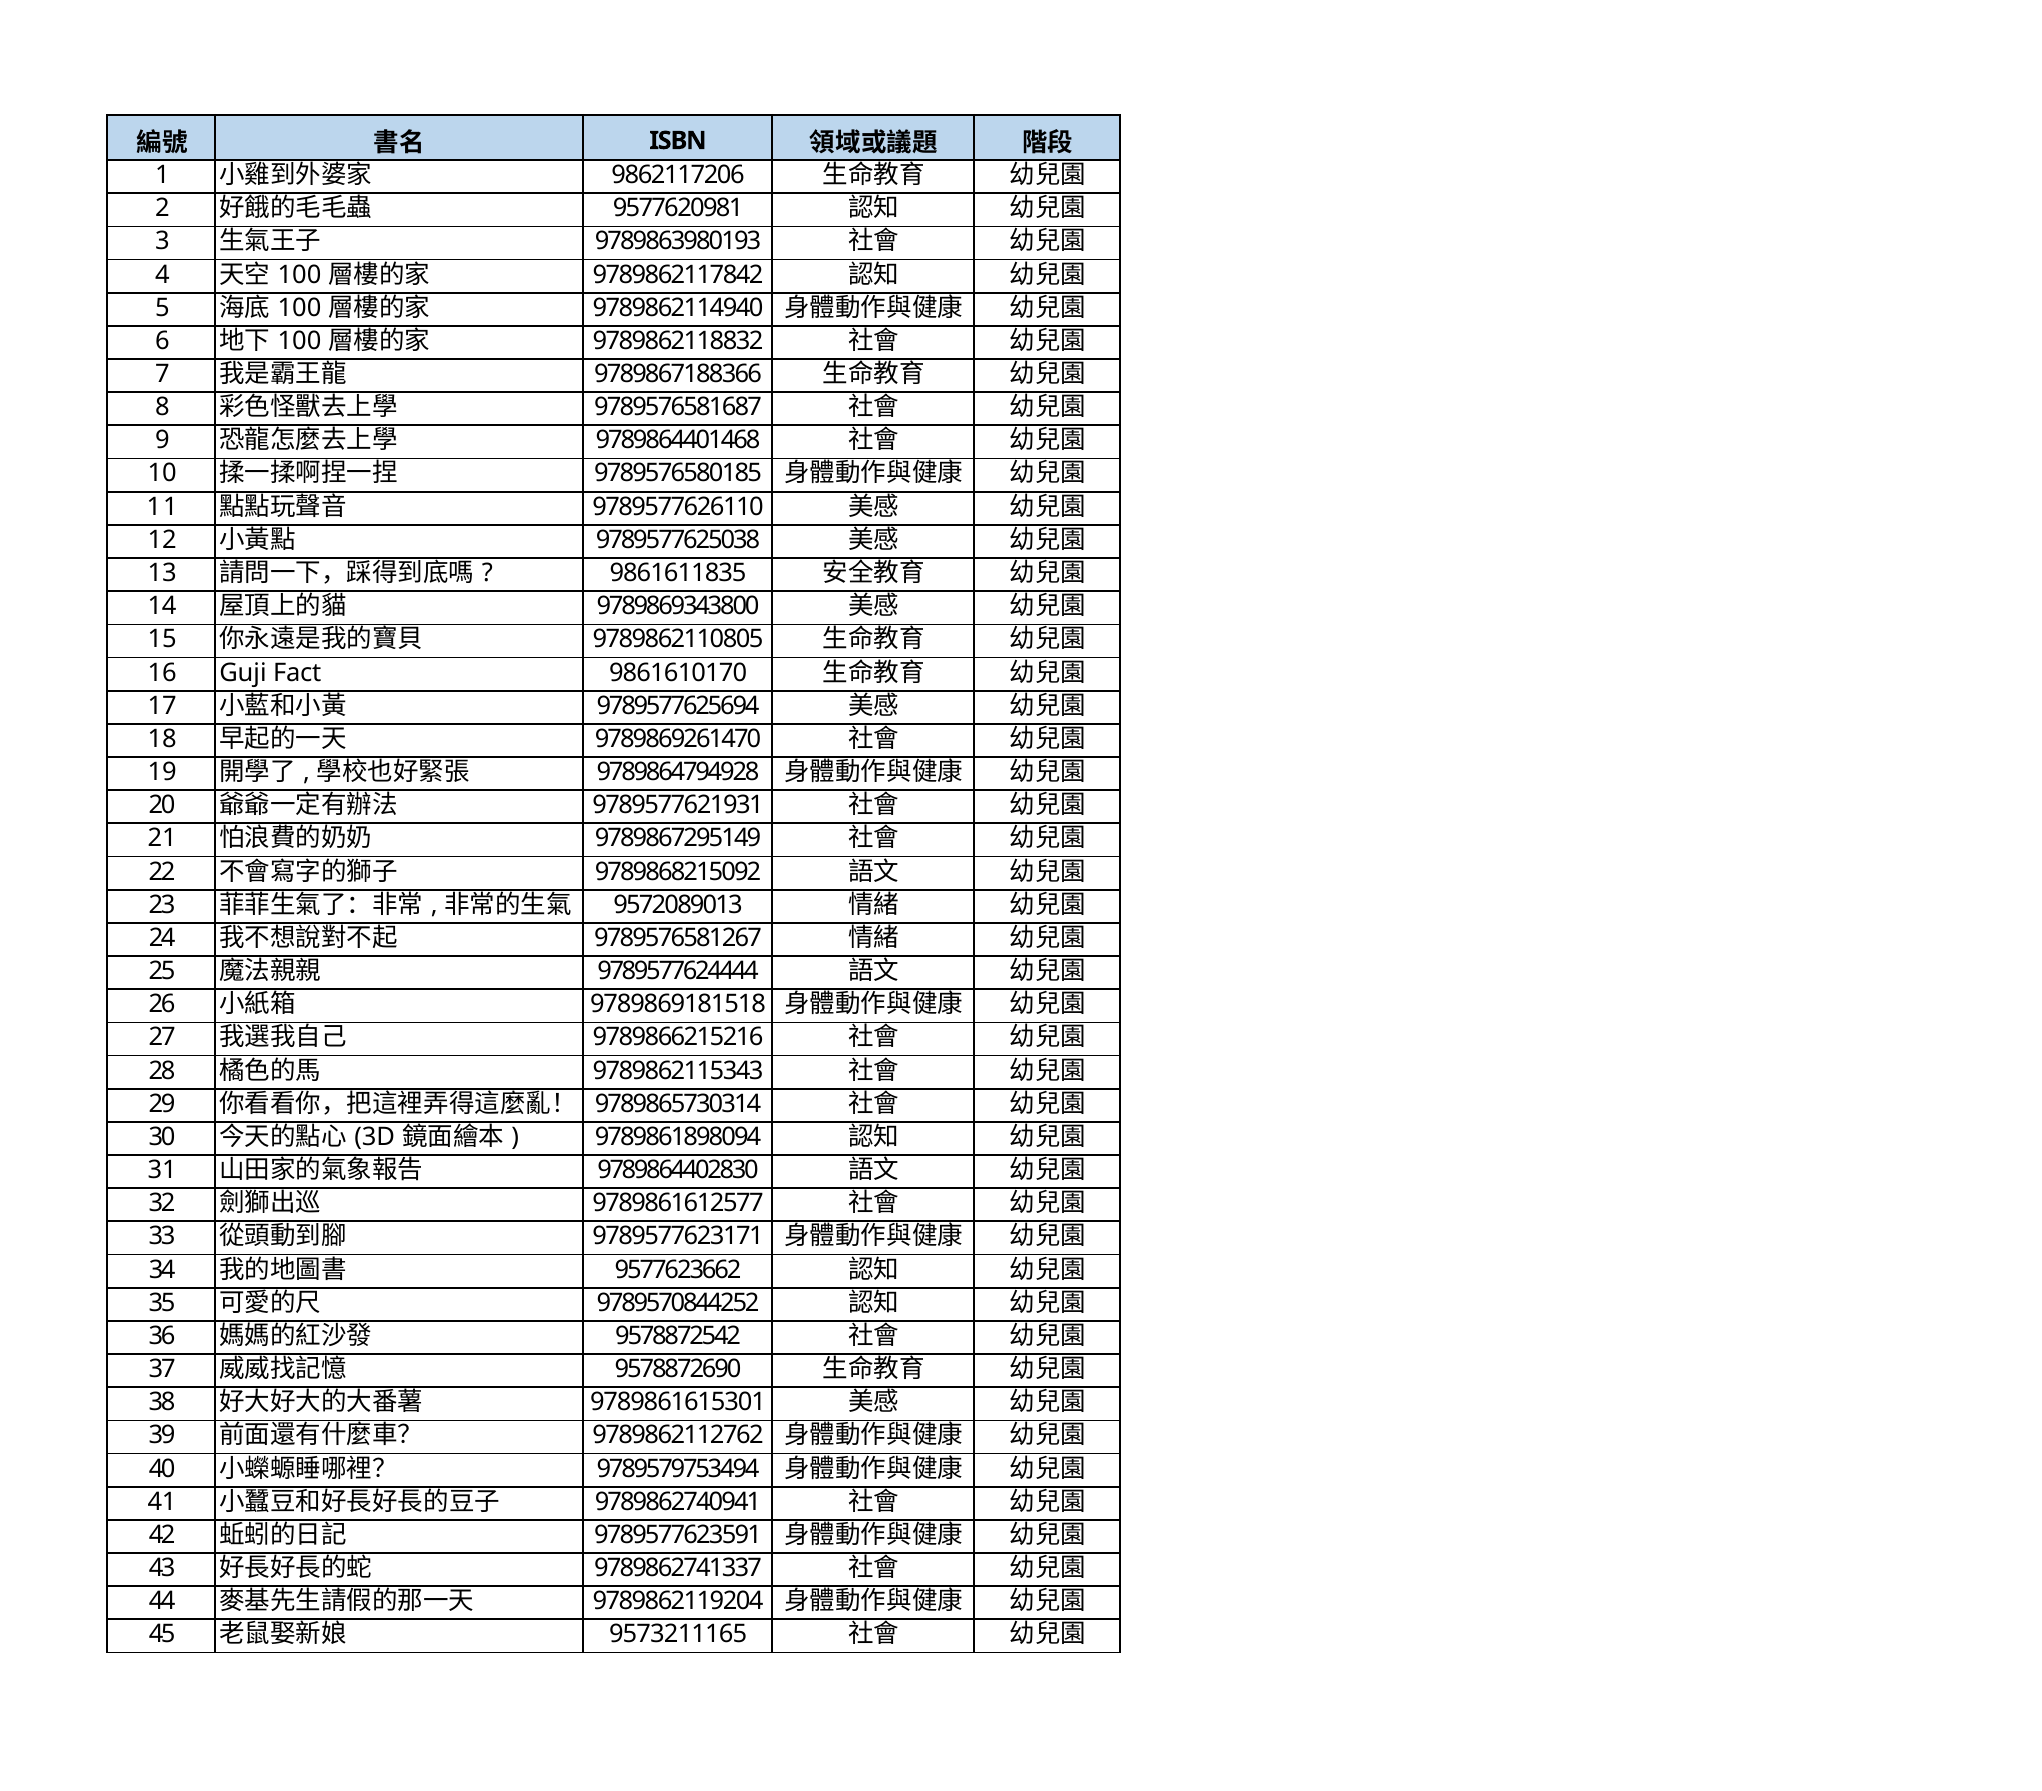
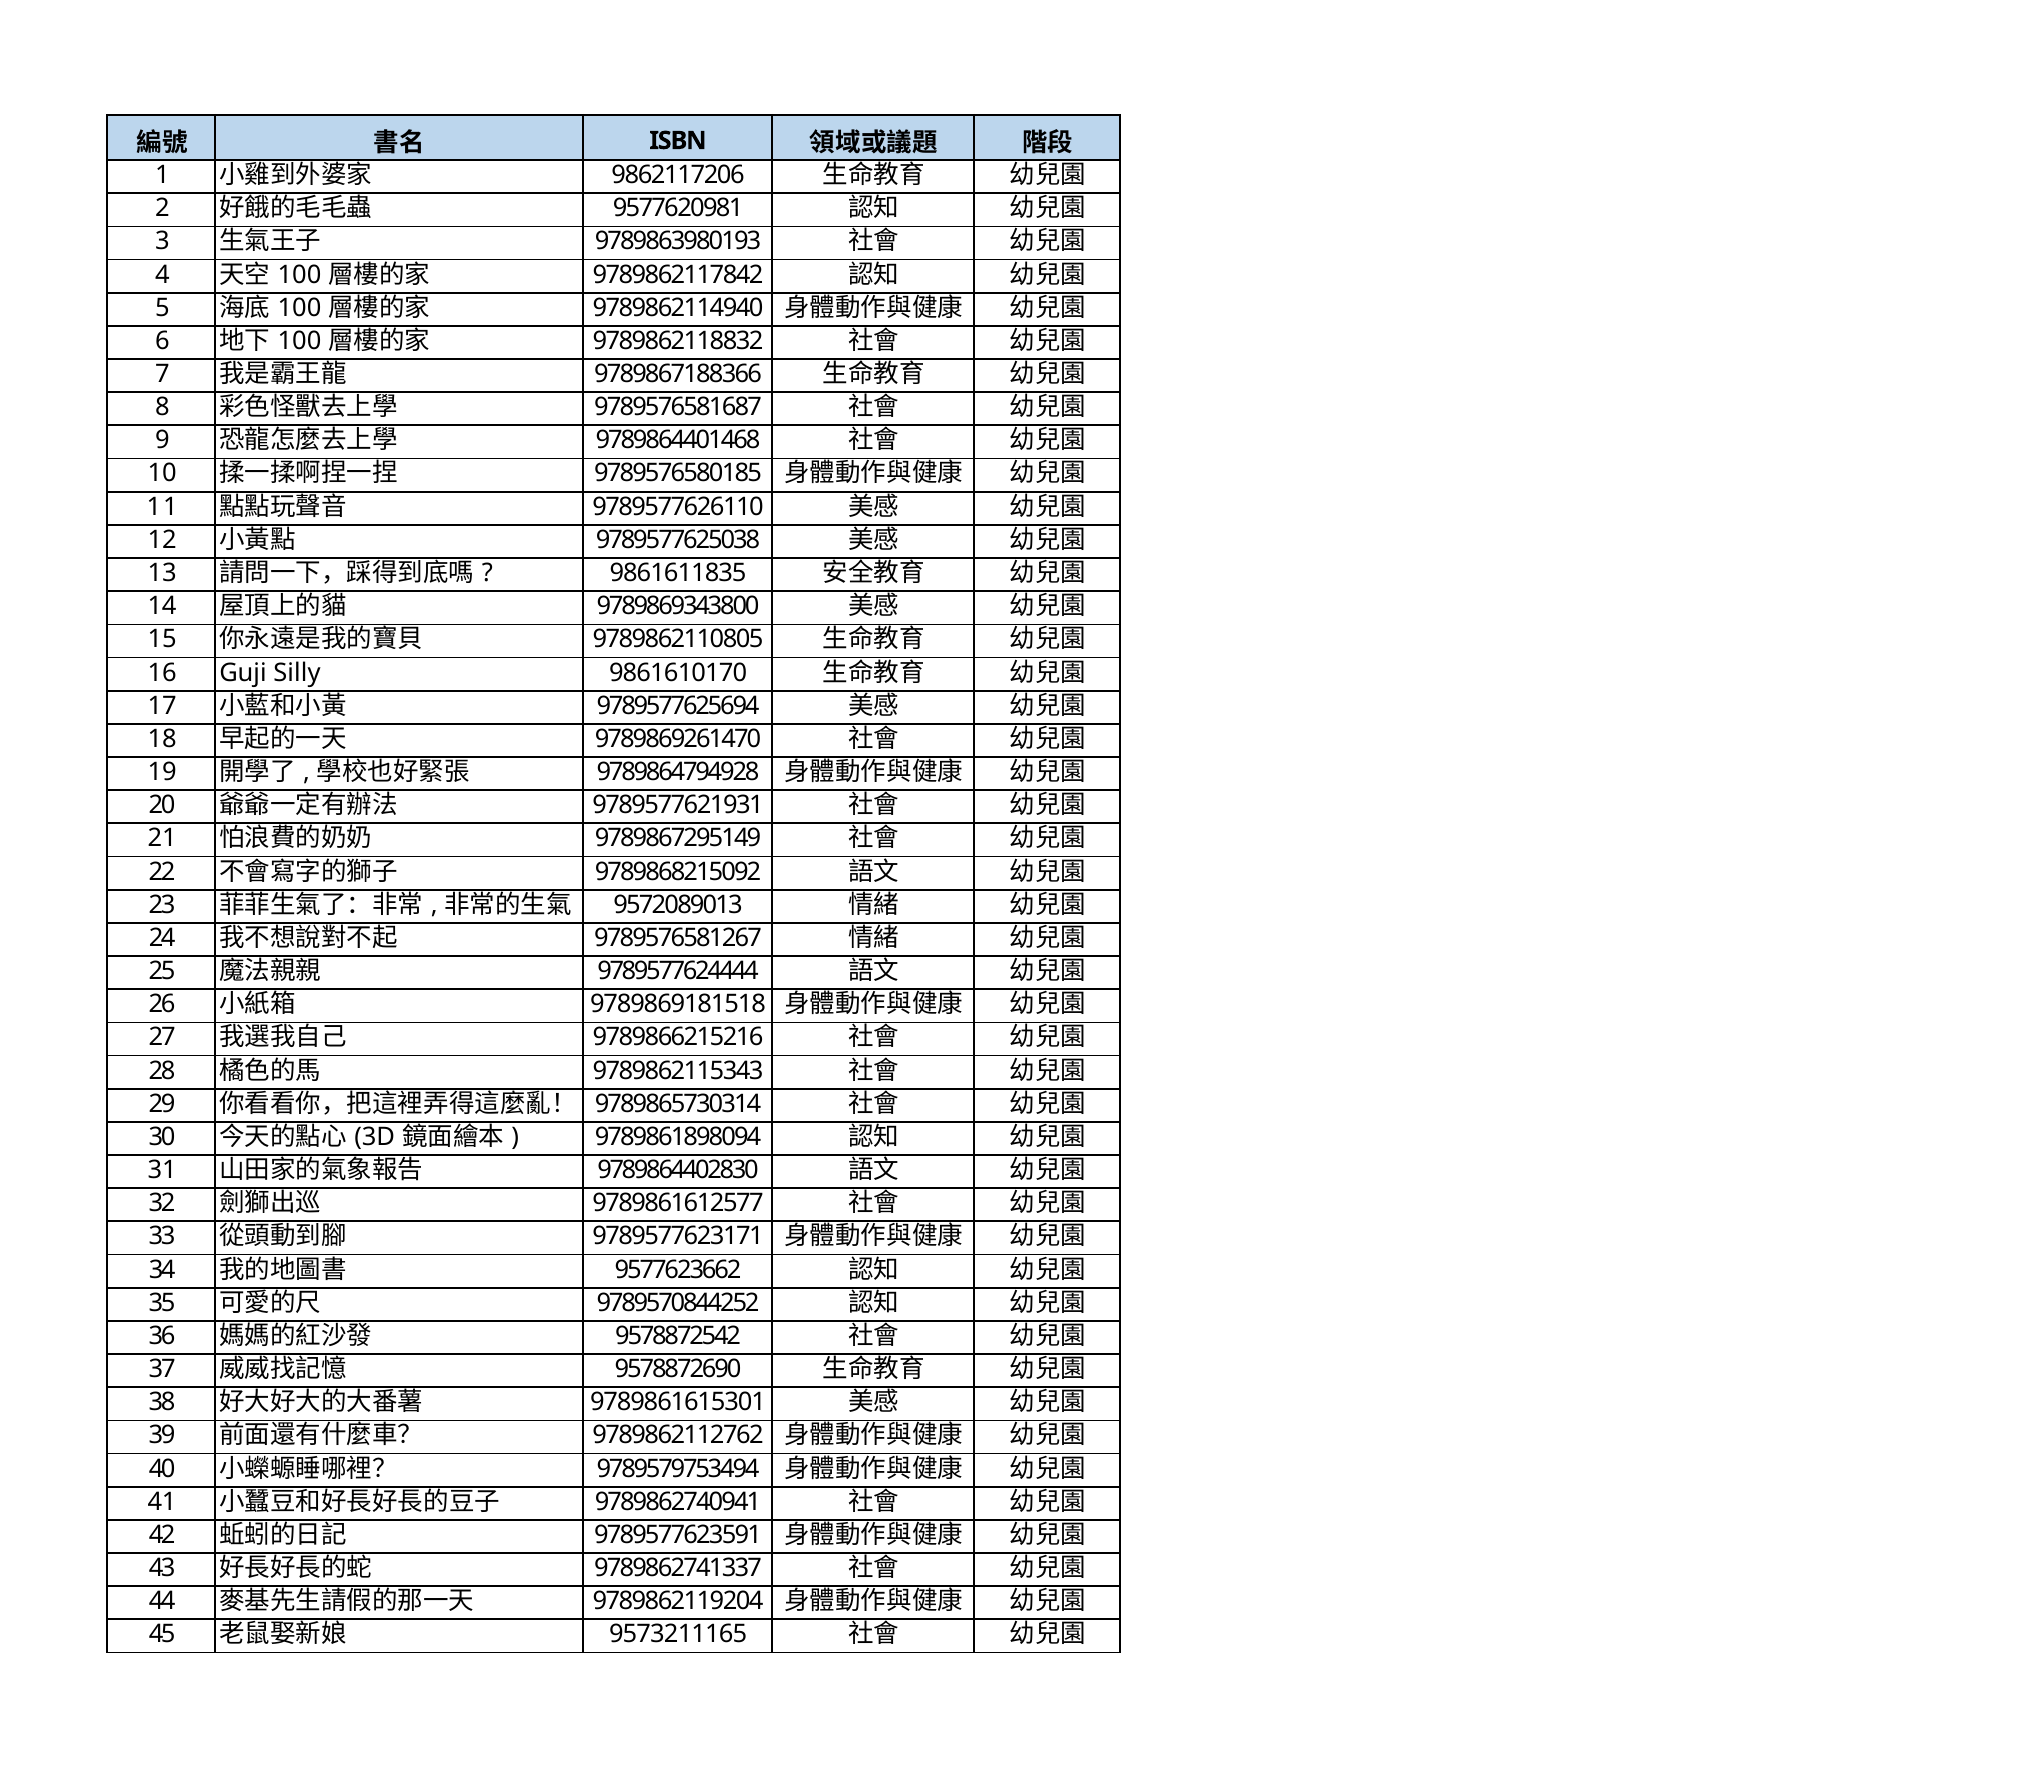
Fact: Fact -> Silly (297, 673)
